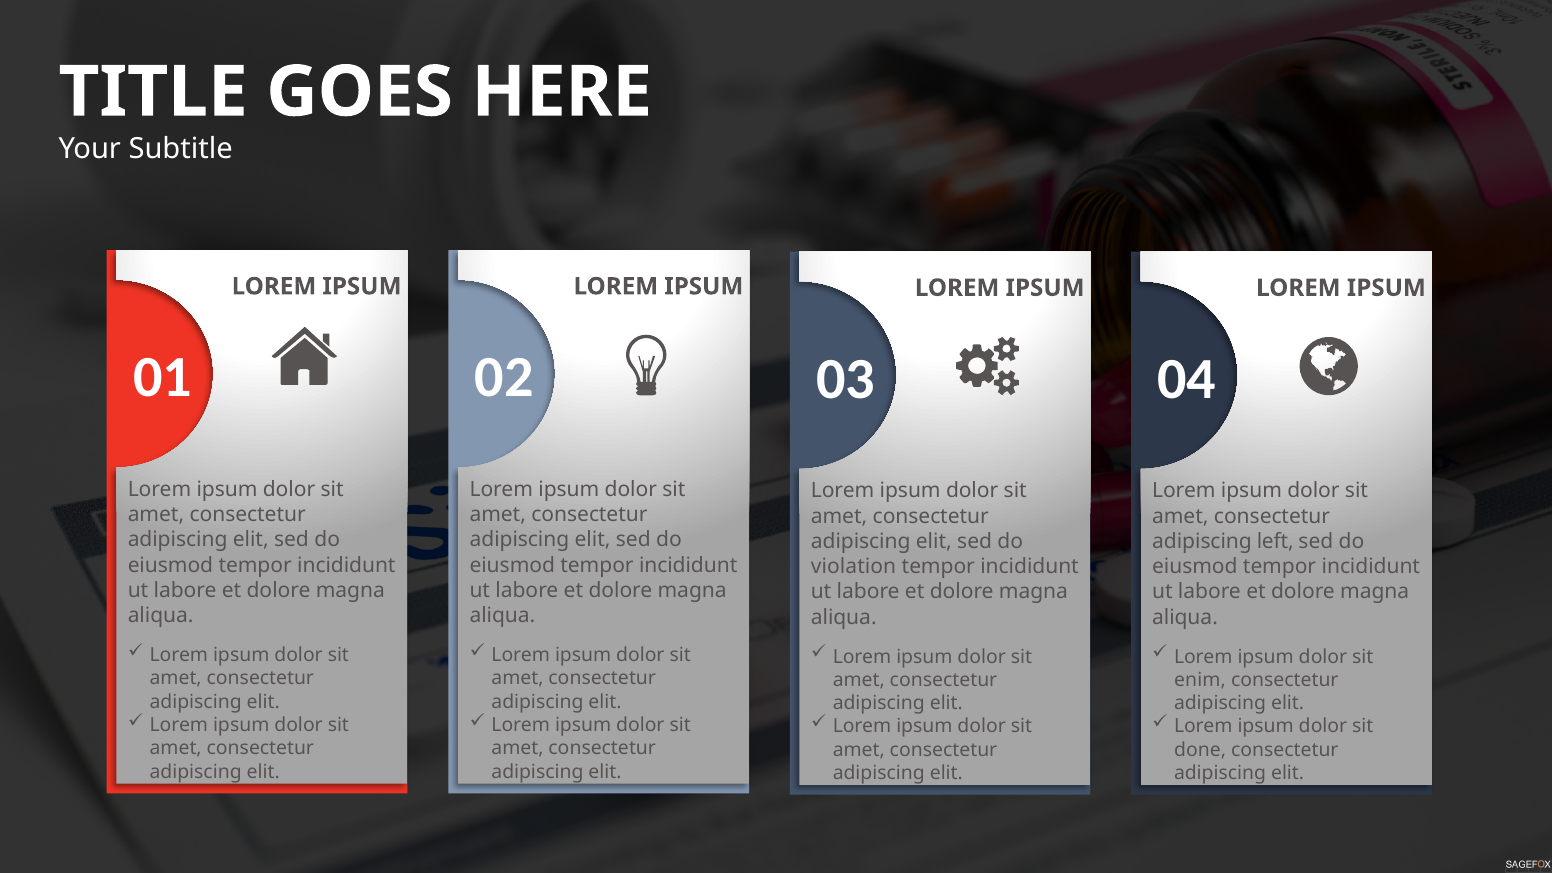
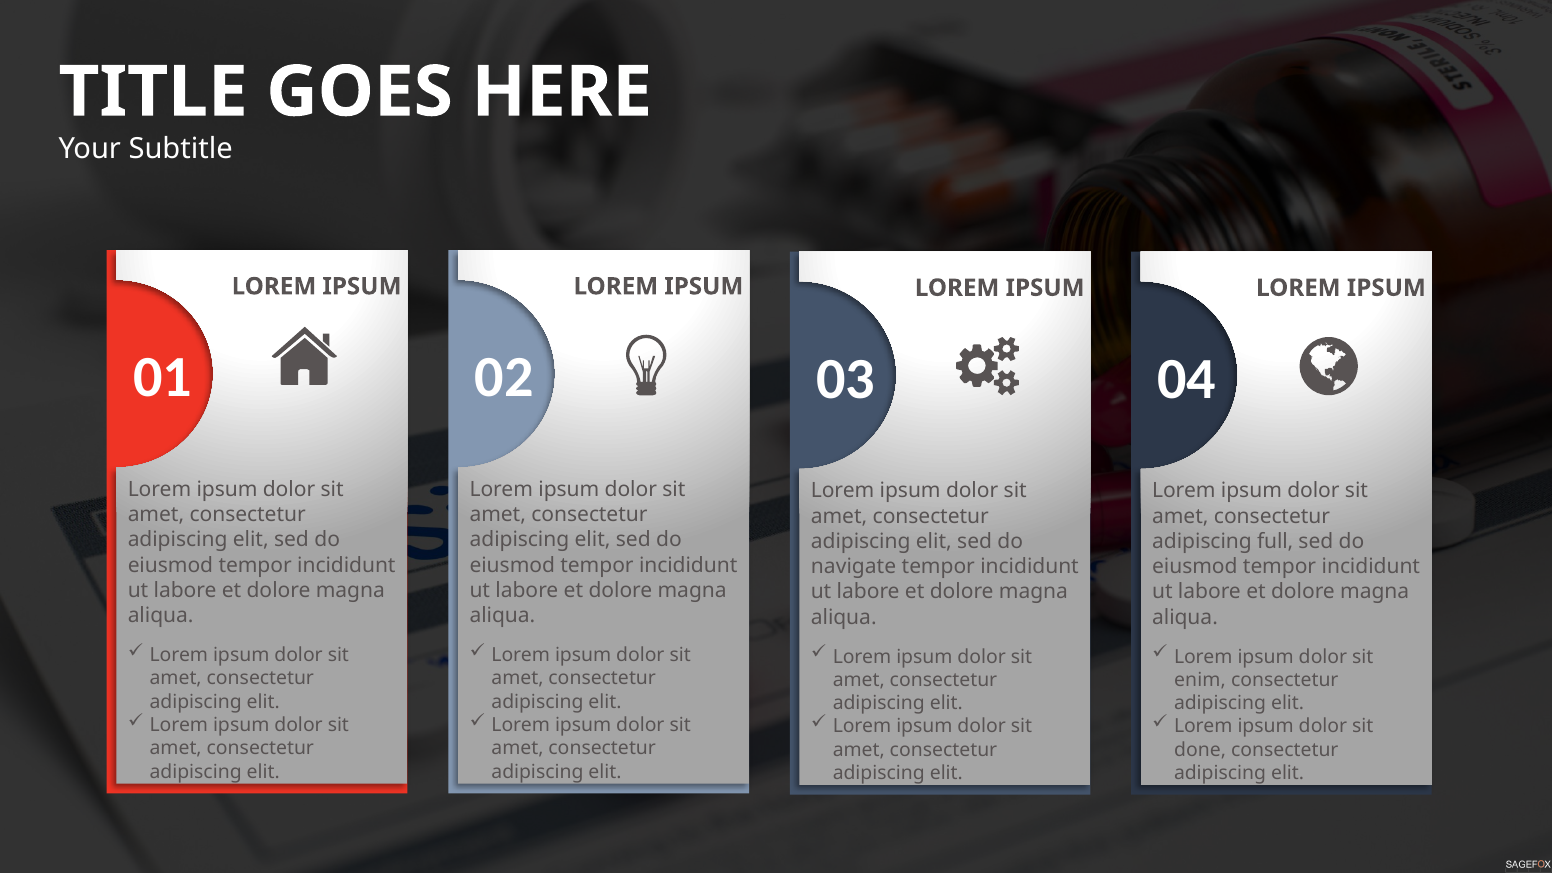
left: left -> full (1275, 541)
violation: violation -> navigate (854, 567)
